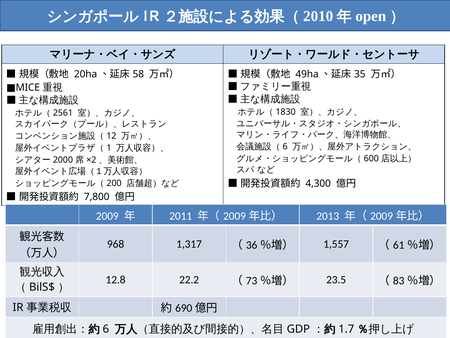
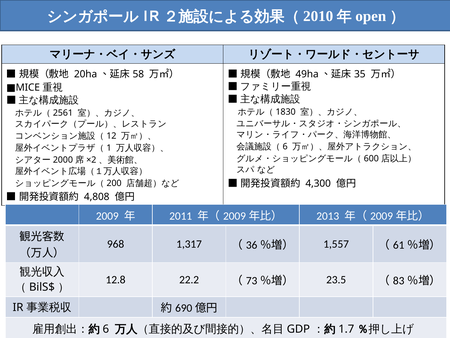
7,800: 7,800 -> 4,808 (97, 197)
